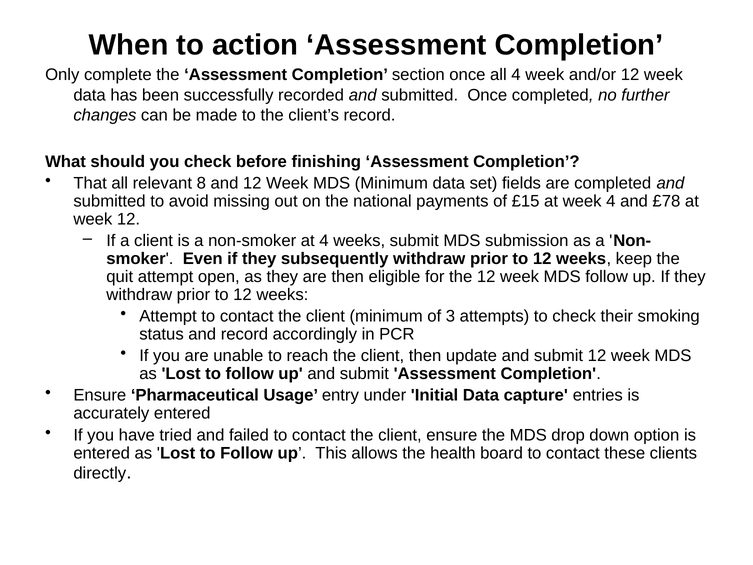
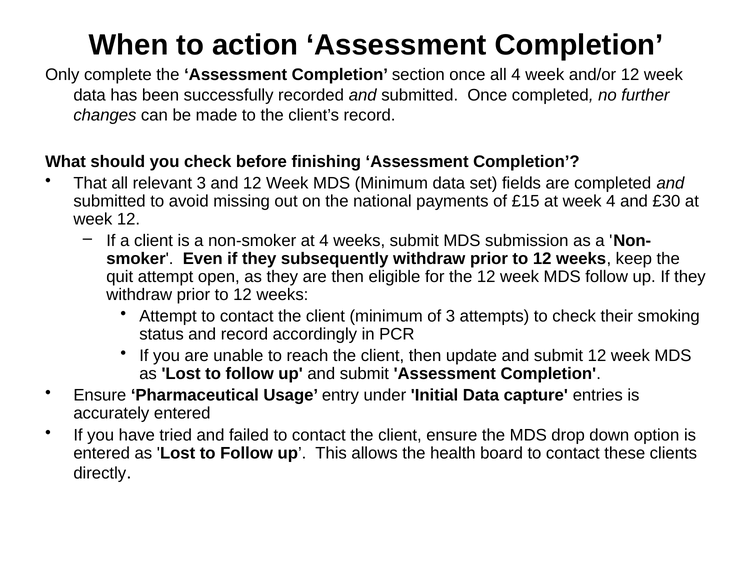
relevant 8: 8 -> 3 (201, 183)
£78: £78 -> £30 (666, 201)
